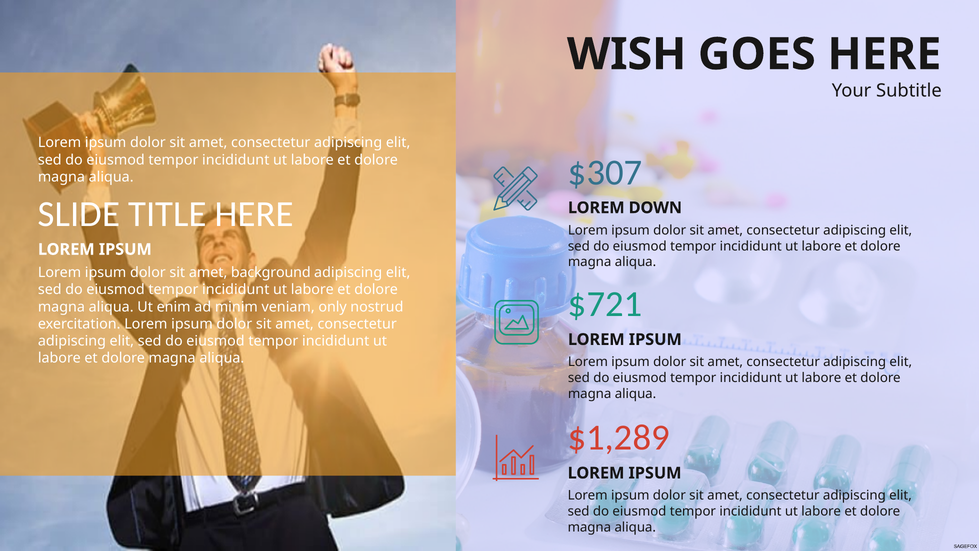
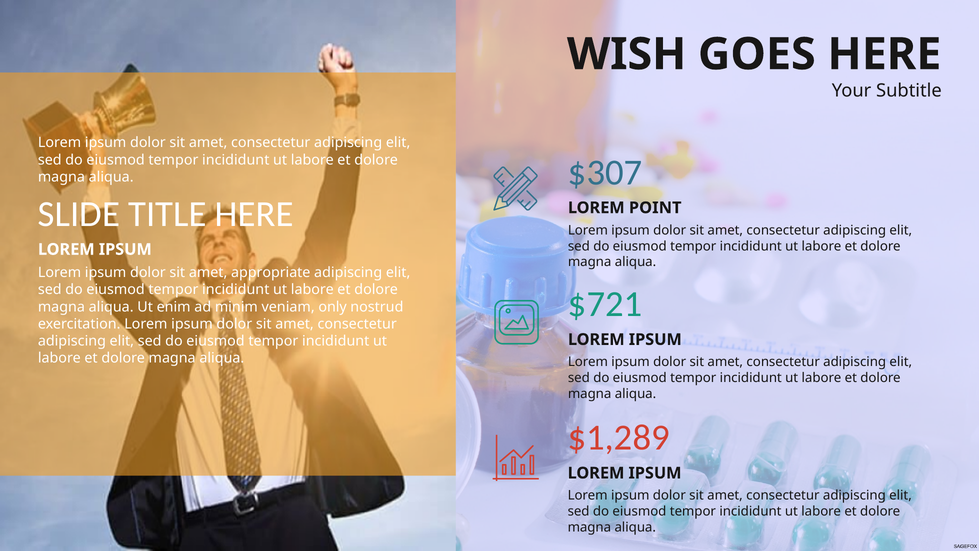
DOWN: DOWN -> POINT (655, 208)
background: background -> appropriate (271, 272)
